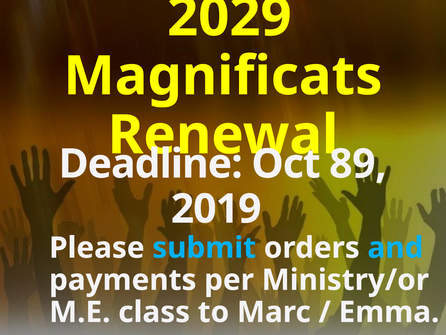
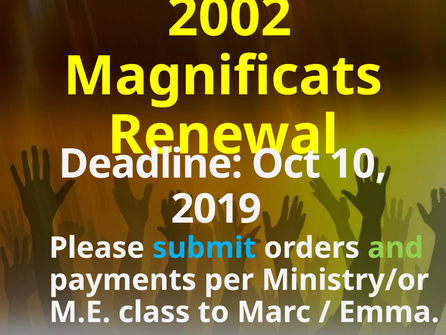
2029: 2029 -> 2002 (229, 17)
89: 89 -> 10 (358, 164)
and colour: light blue -> light green (395, 248)
